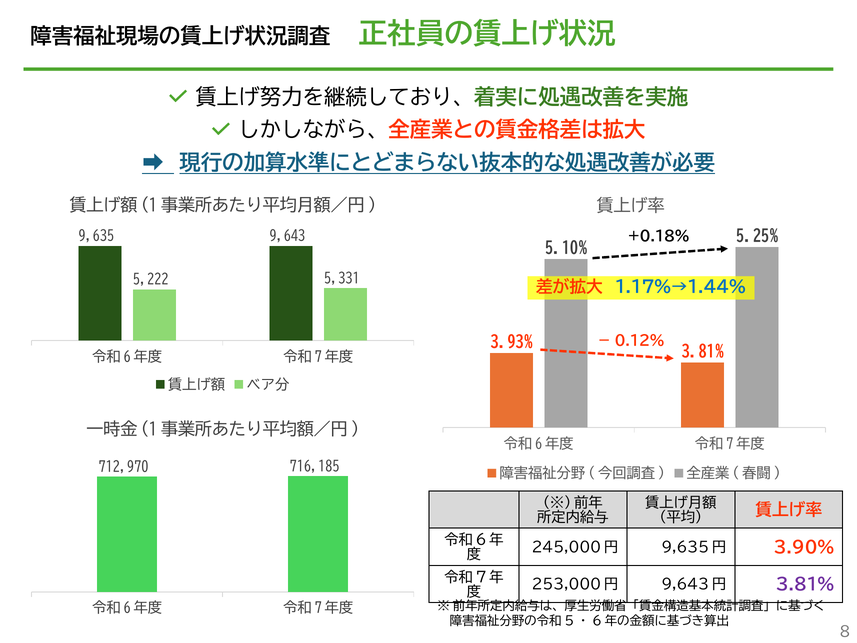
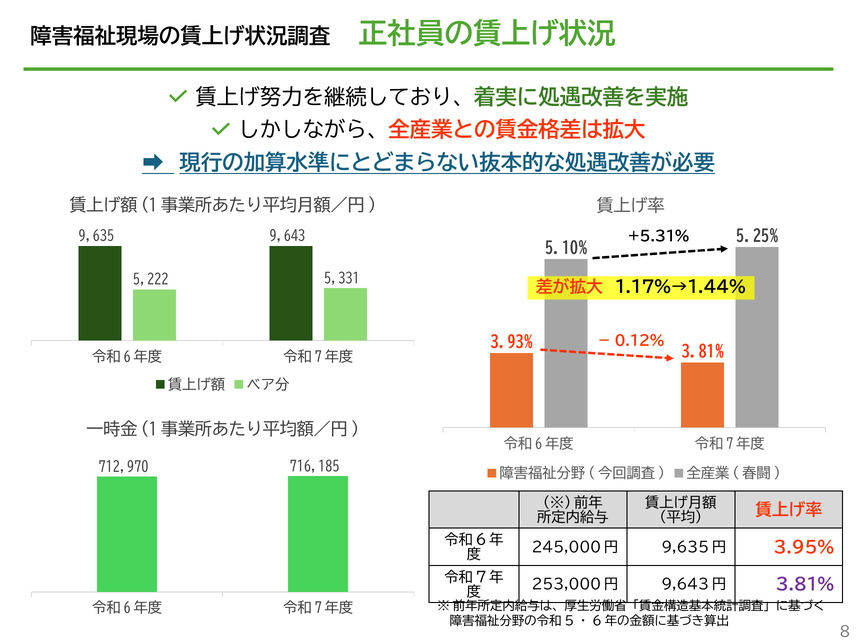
+0.18%: +0.18% -> +5.31% (659, 236)
1.17%→1.44% colour: blue -> black (680, 287)
3.90%: 3.90% -> 3.95% (804, 547)
